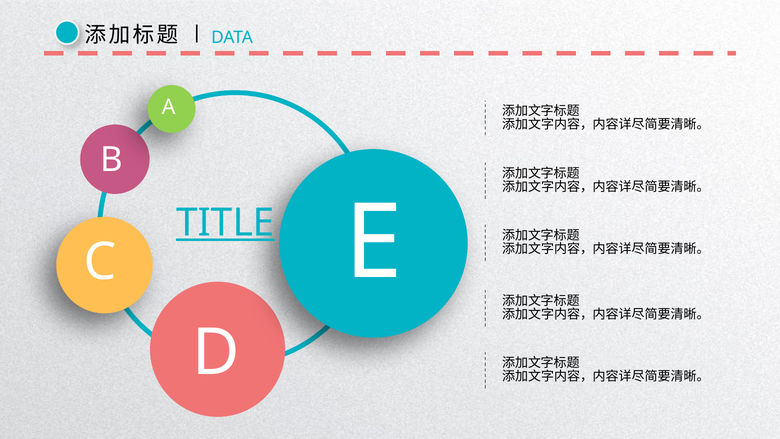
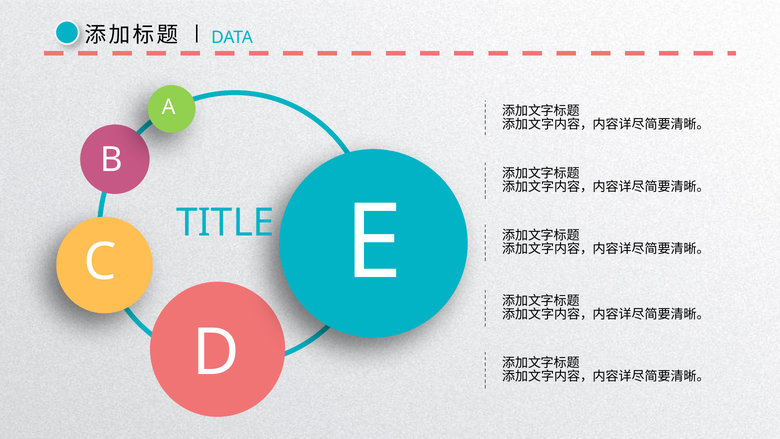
TITLE underline: present -> none (225, 223)
